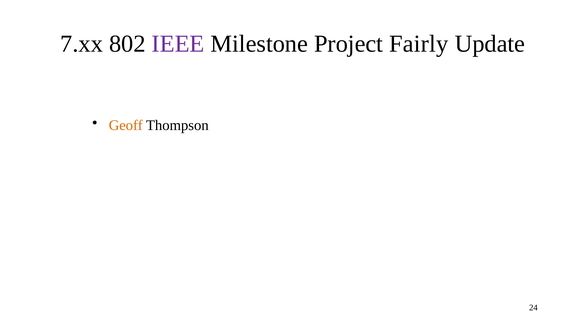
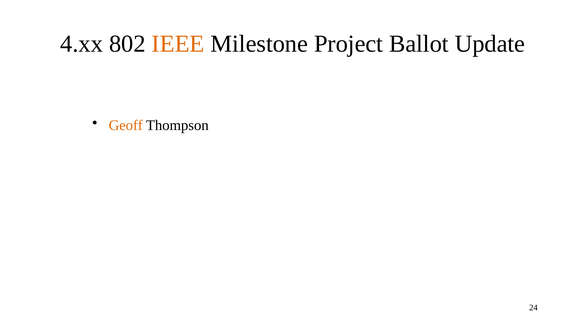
7.xx: 7.xx -> 4.xx (82, 44)
IEEE colour: purple -> orange (178, 44)
Fairly: Fairly -> Ballot (419, 44)
